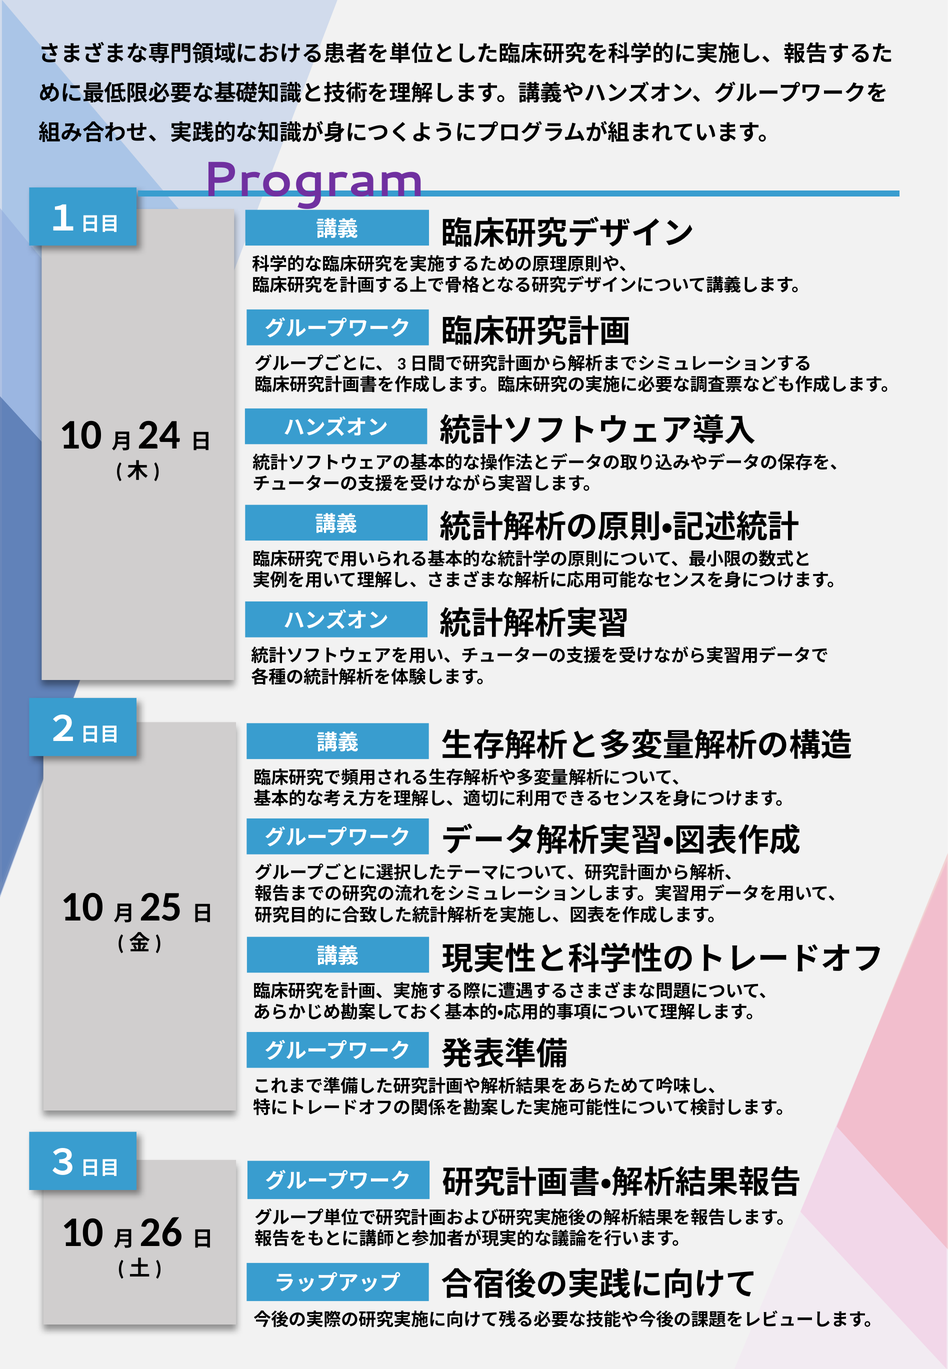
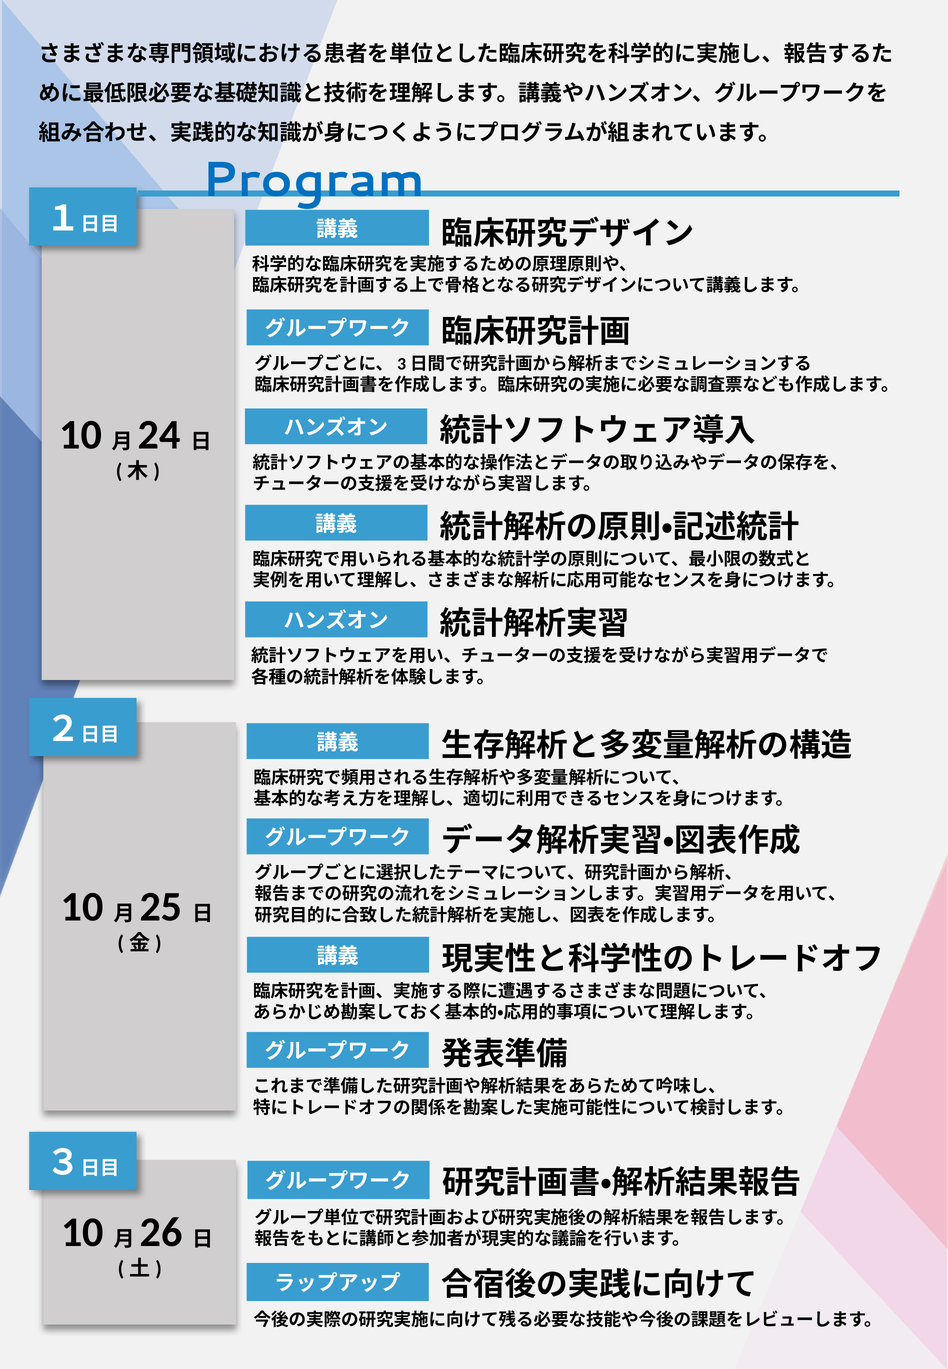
Program colour: purple -> blue (313, 180)
